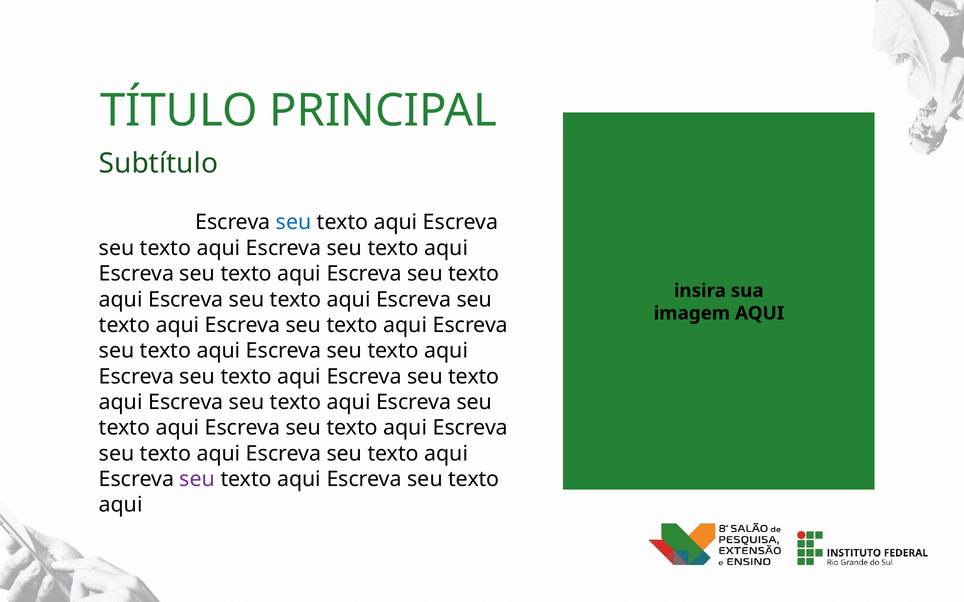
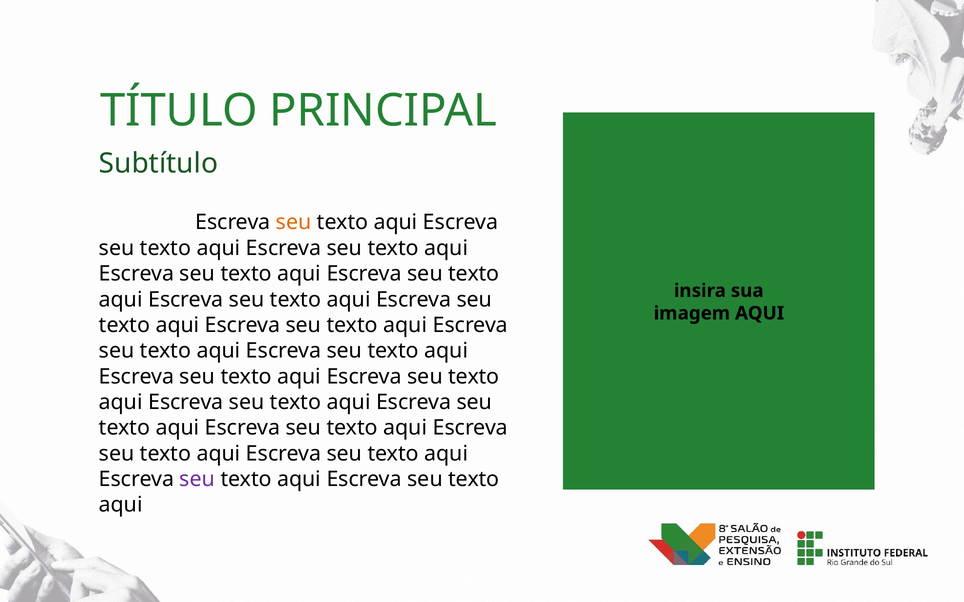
seu colour: blue -> orange (294, 223)
